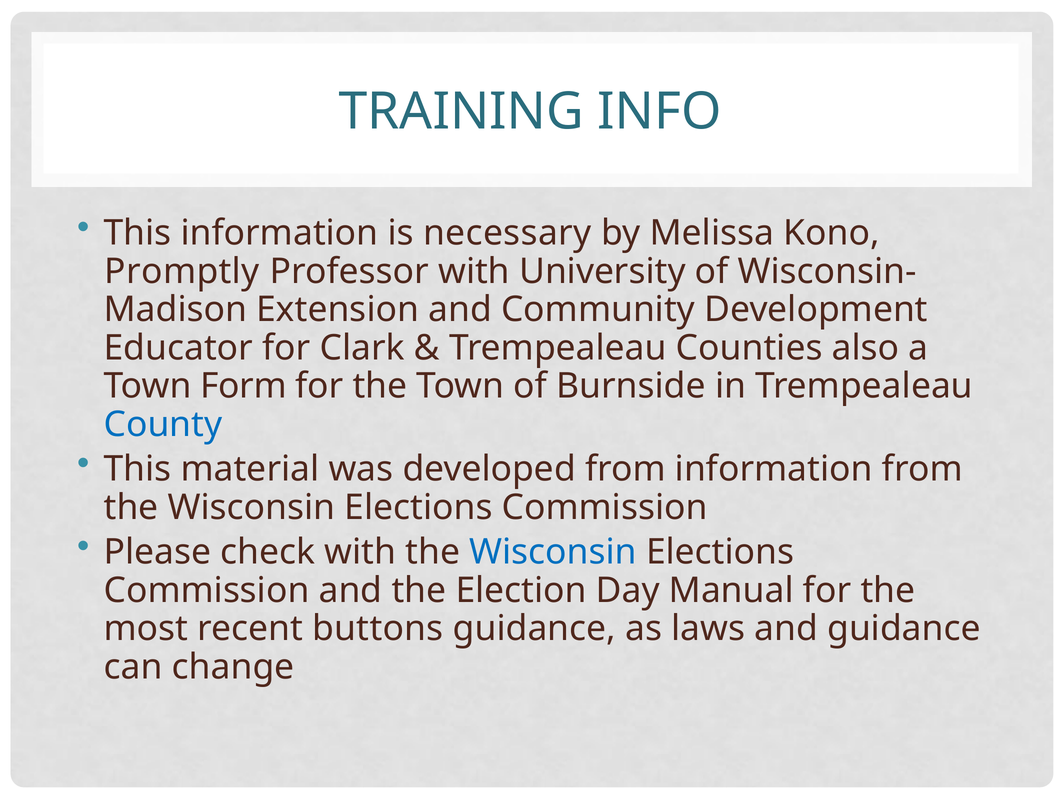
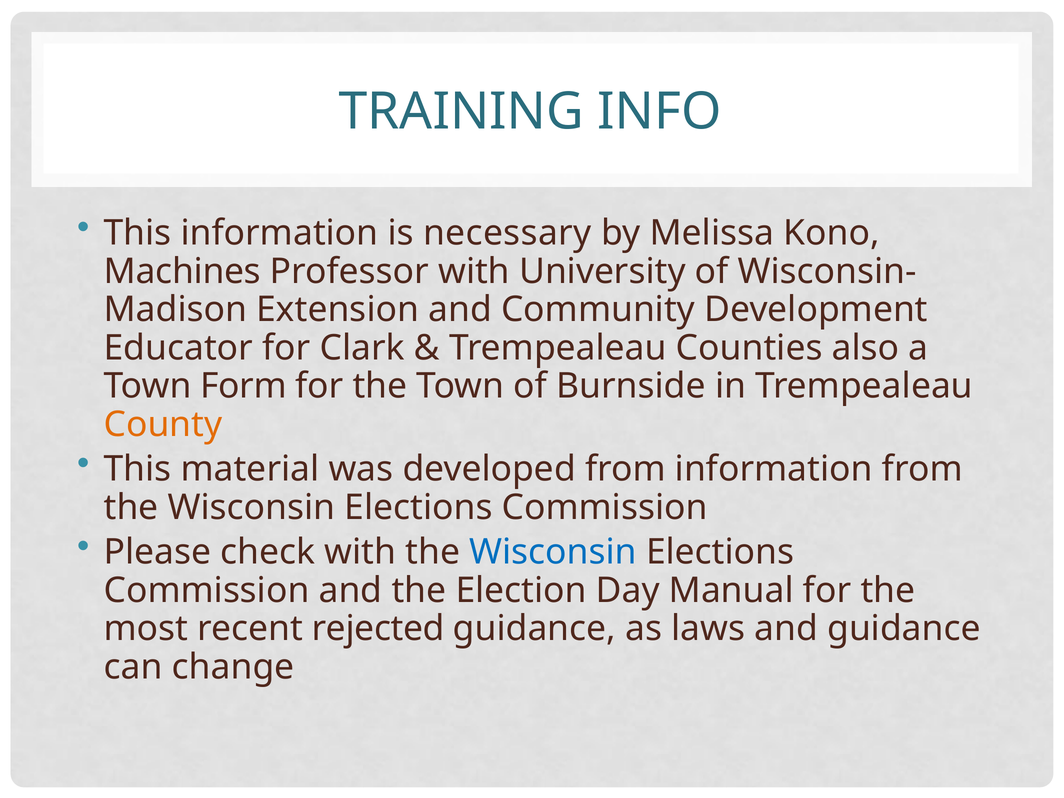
Promptly: Promptly -> Machines (182, 271)
County colour: blue -> orange (163, 424)
buttons: buttons -> rejected (378, 629)
